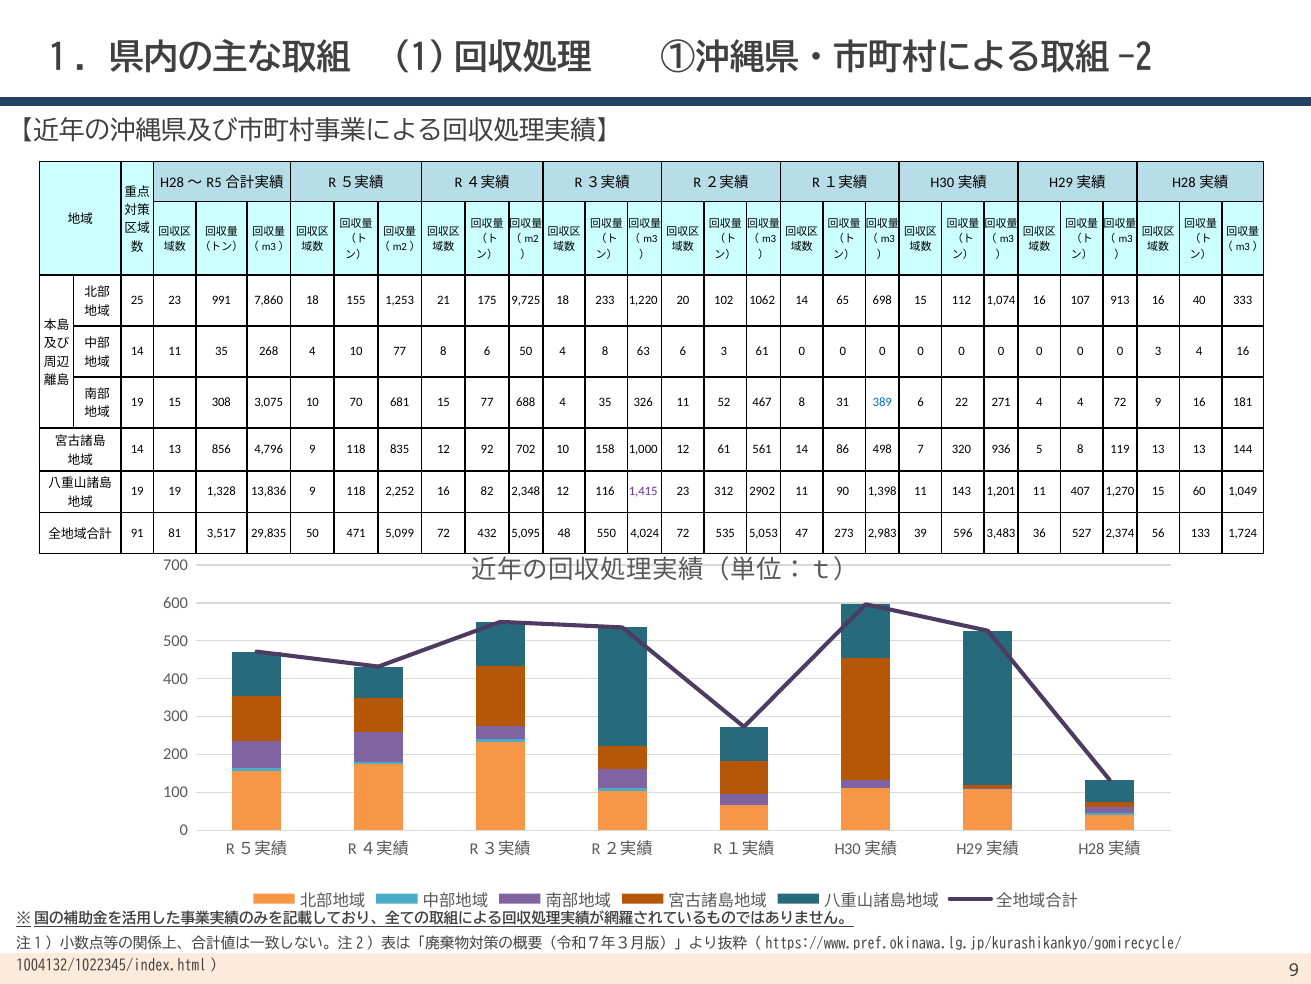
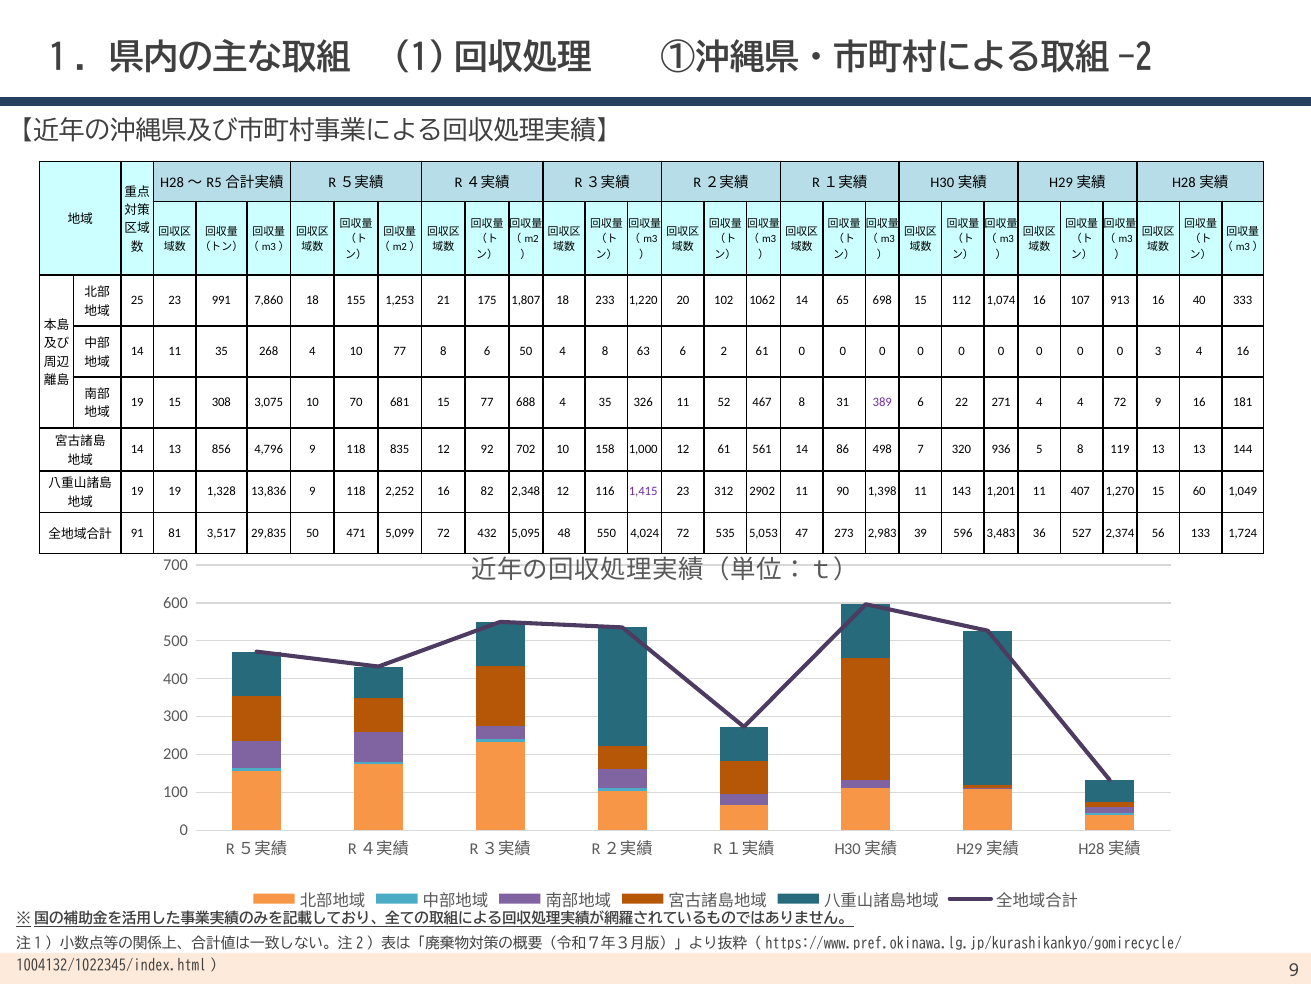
9,725: 9,725 -> 1,807 (526, 300)
6 3: 3 -> 2 (724, 351)
389 colour: blue -> purple (882, 402)
